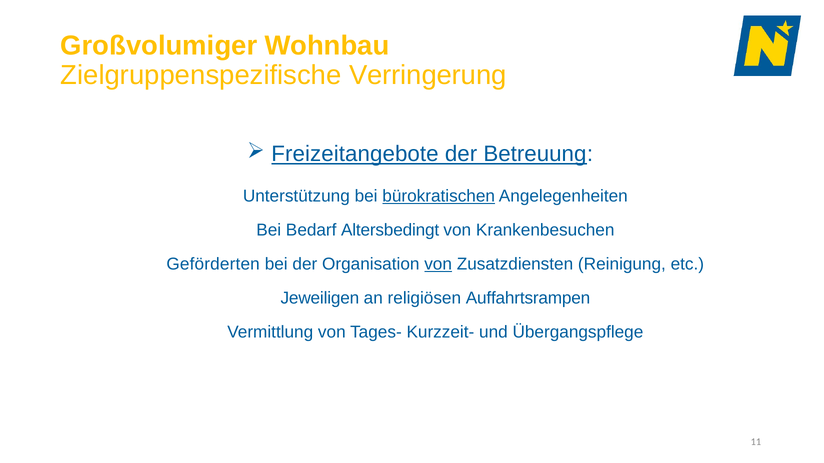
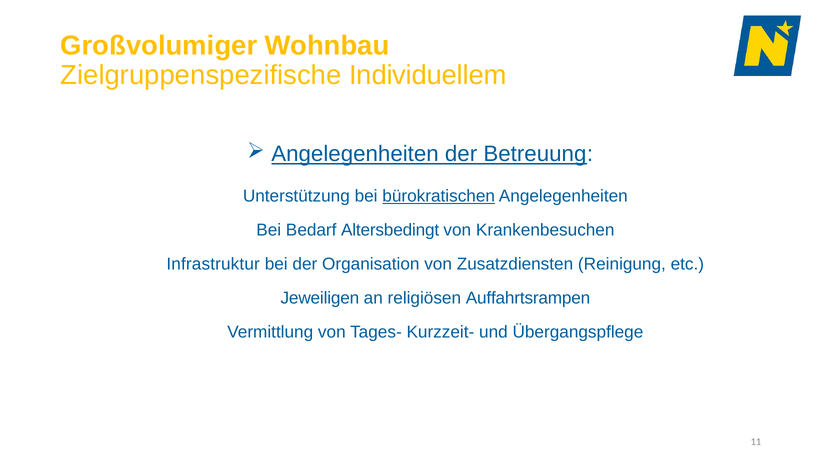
Verringerung: Verringerung -> Individuellem (428, 75)
Freizeitangebote: Freizeitangebote -> Angelegenheiten (355, 154)
Geförderten: Geförderten -> Infrastruktur (213, 264)
von underline: present -> none (438, 264)
